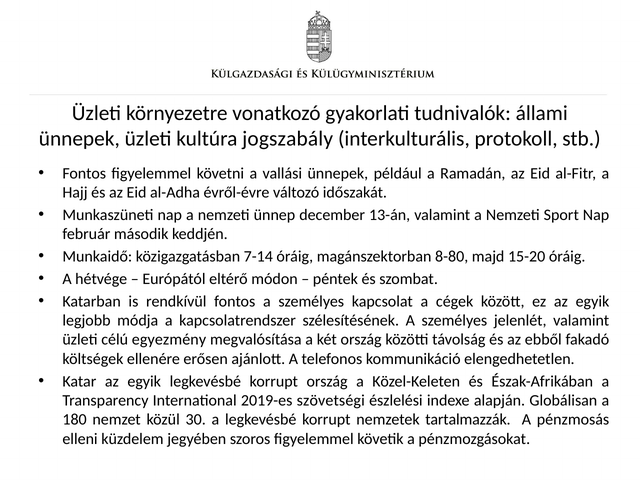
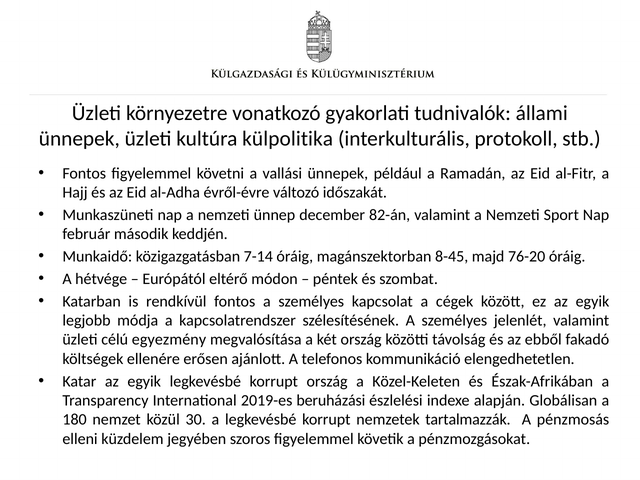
jogszabály: jogszabály -> külpolitika (288, 139)
13-án: 13-án -> 82-án (390, 215)
8-80: 8-80 -> 8-45 (452, 256)
15-20: 15-20 -> 76-20 (527, 256)
szövetségi: szövetségi -> beruházási (331, 400)
